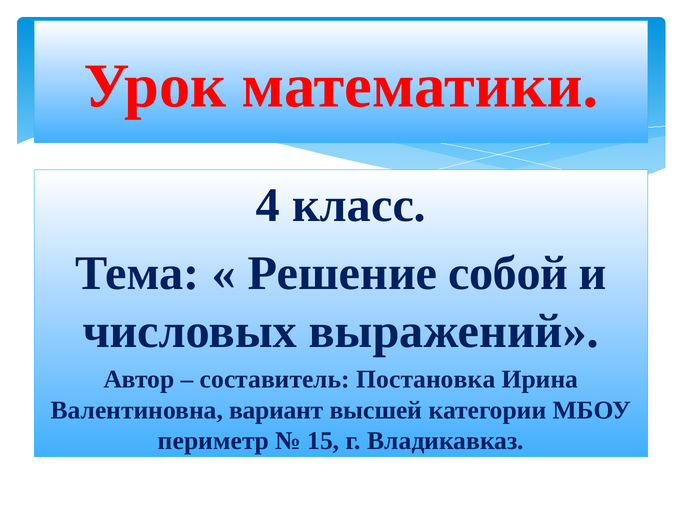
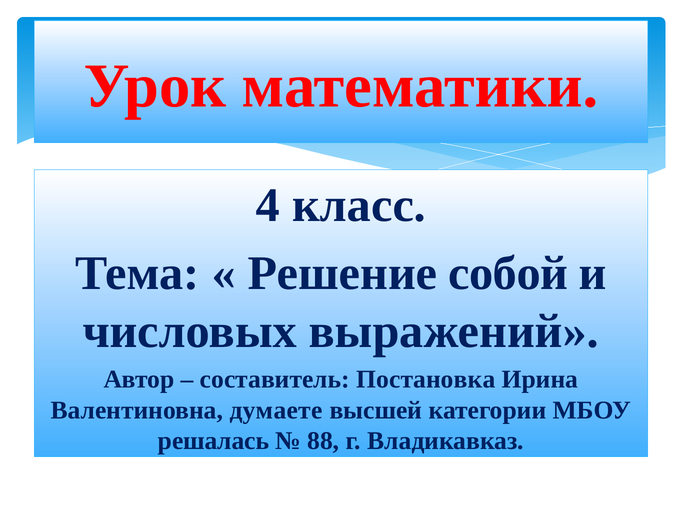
вариант: вариант -> думаете (276, 411)
периметр: периметр -> решалась (214, 441)
15: 15 -> 88 (323, 441)
